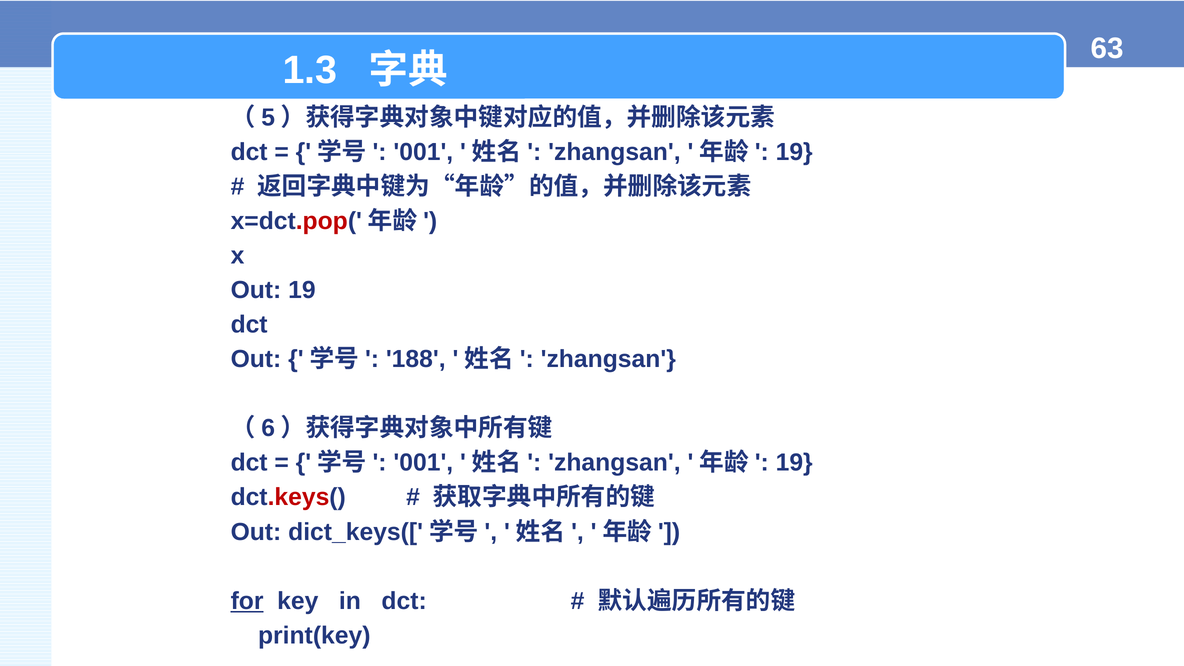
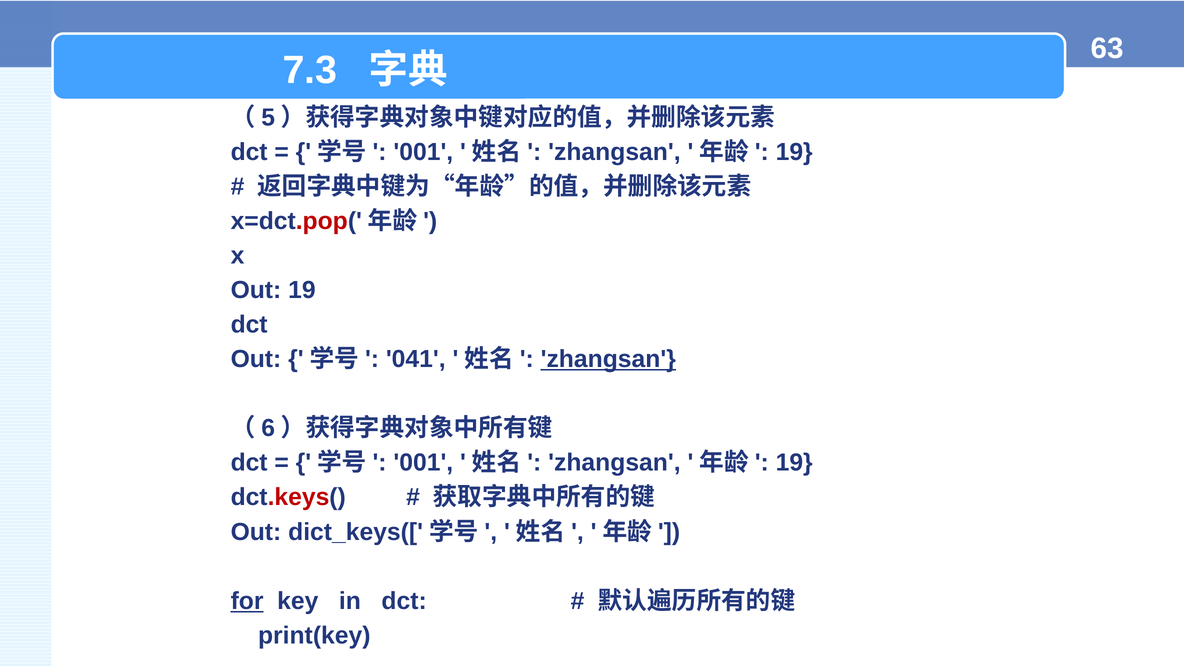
1.3: 1.3 -> 7.3 (310, 70)
188: 188 -> 041 (416, 359)
zhangsan underline: none -> present (608, 359)
